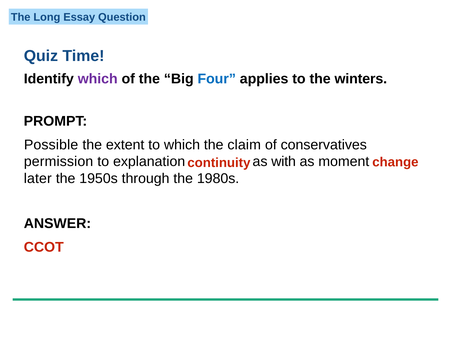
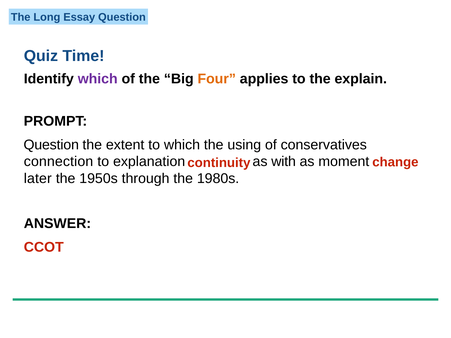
Four colour: blue -> orange (217, 79)
winters: winters -> explain (361, 79)
Possible: Possible -> Question (51, 145)
claim: claim -> using (244, 145)
permission: permission -> connection (59, 162)
